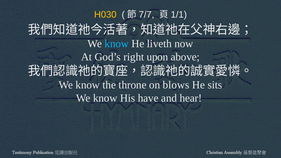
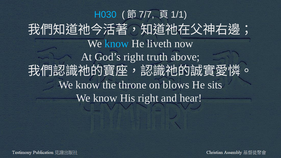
H030 colour: yellow -> light blue (105, 15)
upon: upon -> truth (157, 57)
His have: have -> right (148, 98)
